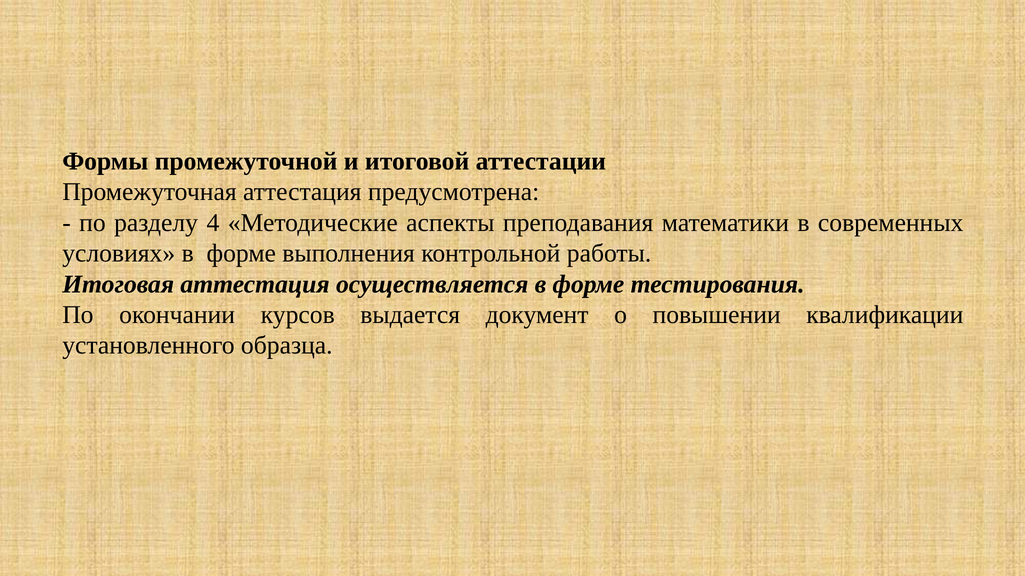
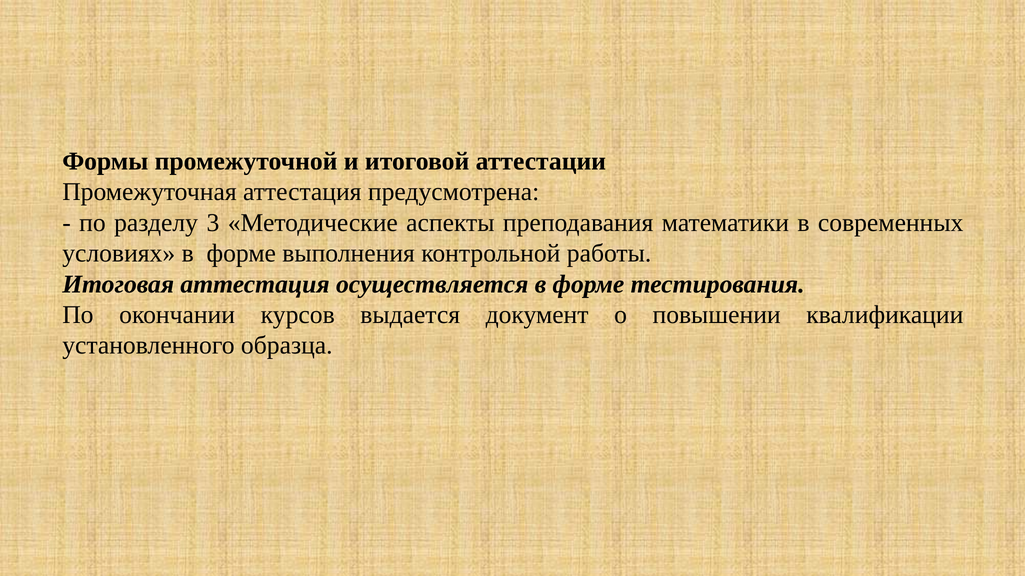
4: 4 -> 3 (213, 223)
